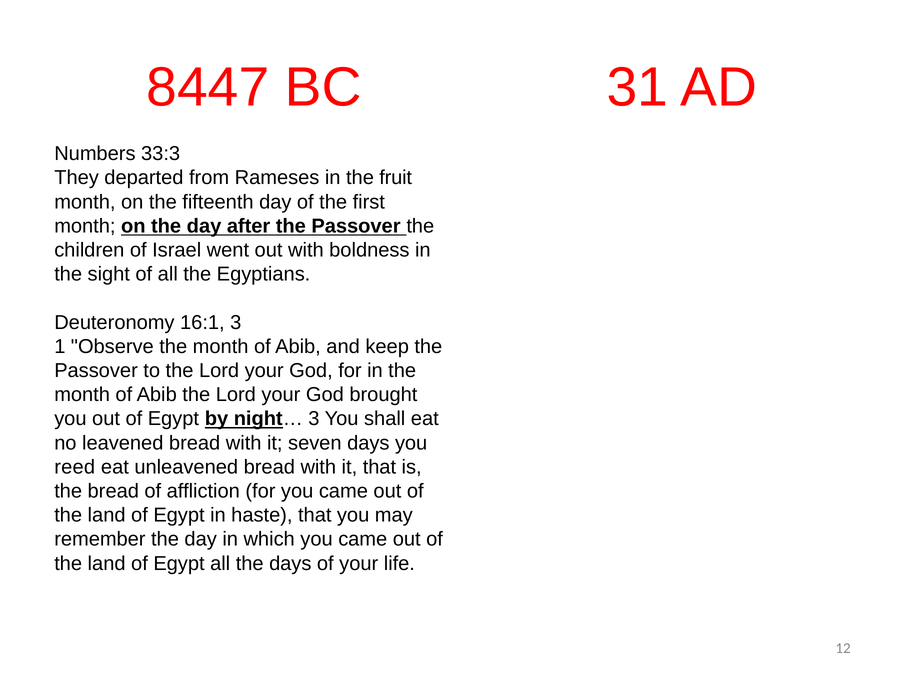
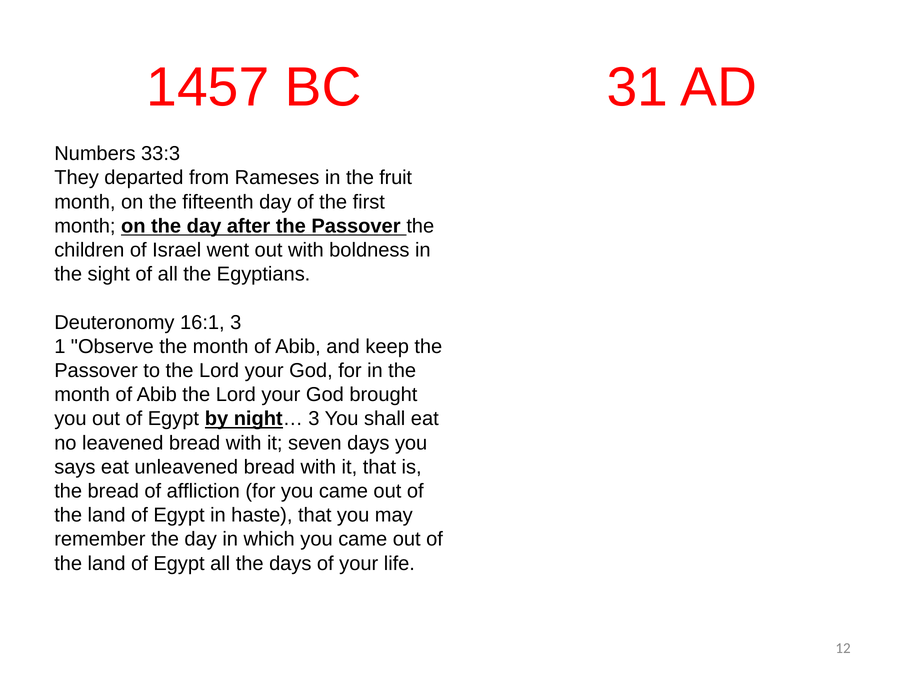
8447: 8447 -> 1457 (208, 88)
reed: reed -> says (75, 467)
